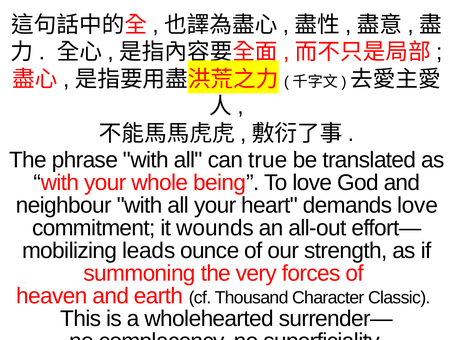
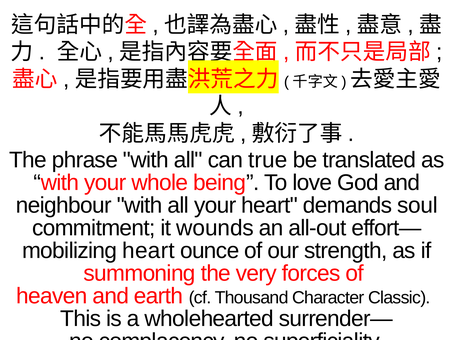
demands love: love -> soul (418, 205)
leads: leads -> heart (149, 251)
